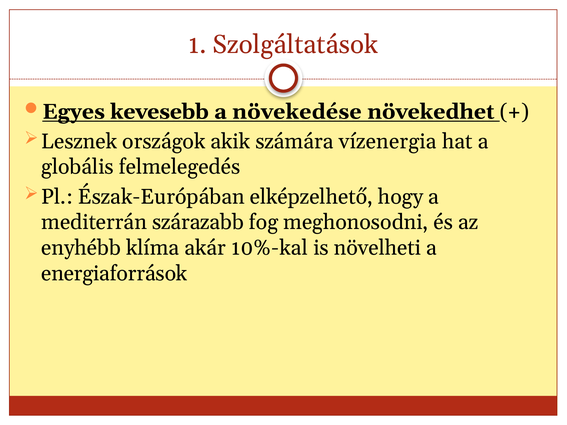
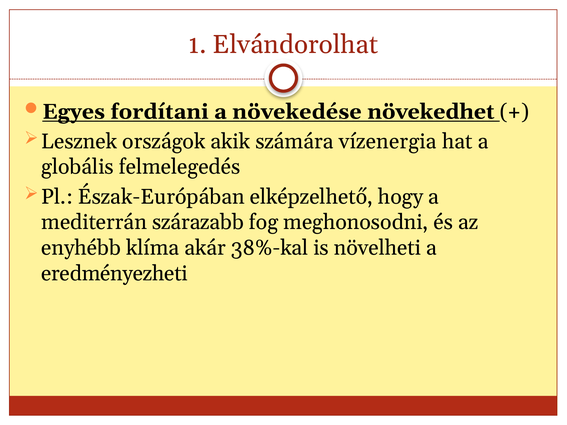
Szolgáltatások: Szolgáltatások -> Elvándorolhat (295, 45)
kevesebb: kevesebb -> fordítani (159, 112)
10%-kal: 10%-kal -> 38%-kal (270, 248)
energiaforrások: energiaforrások -> eredményezheti (114, 273)
